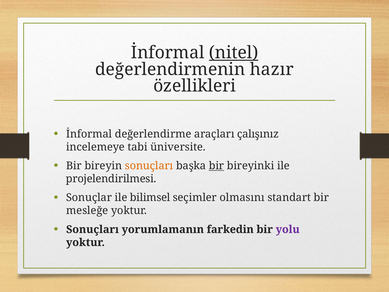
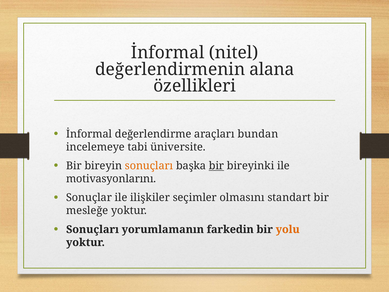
nitel underline: present -> none (234, 53)
hazır: hazır -> alana (272, 69)
çalışınız: çalışınız -> bundan (258, 134)
projelendirilmesi: projelendirilmesi -> motivasyonlarını (111, 179)
bilimsel: bilimsel -> ilişkiler (150, 197)
yolu colour: purple -> orange (288, 229)
